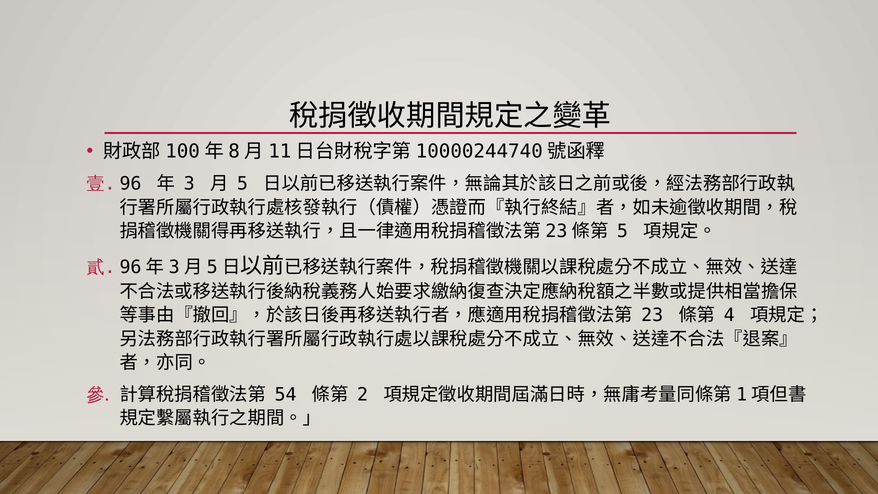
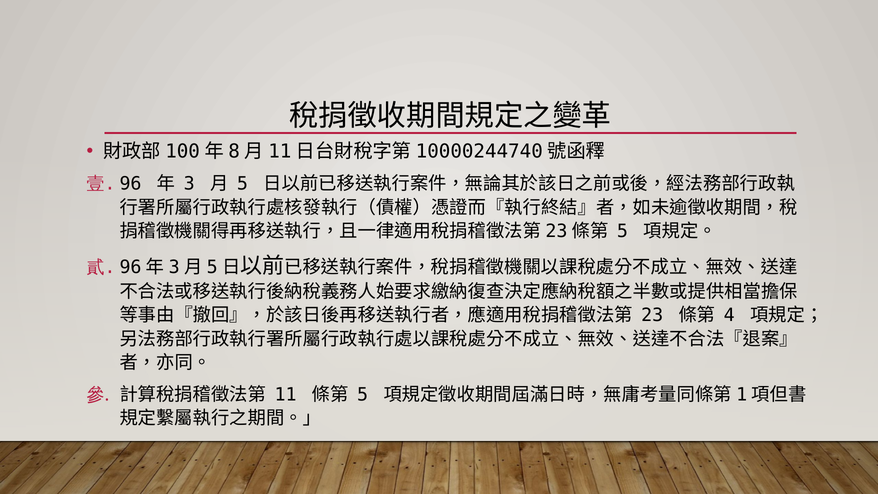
54: 54 -> 11 (286, 395)
2: 2 -> 5 (363, 395)
